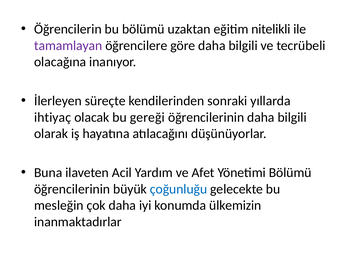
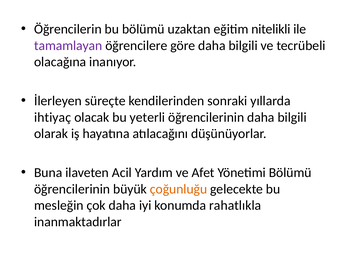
gereği: gereği -> yeterli (147, 117)
çoğunluğu colour: blue -> orange (179, 189)
ülkemizin: ülkemizin -> rahatlıkla (235, 205)
